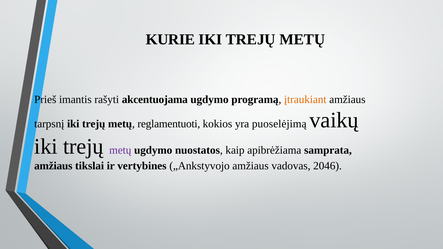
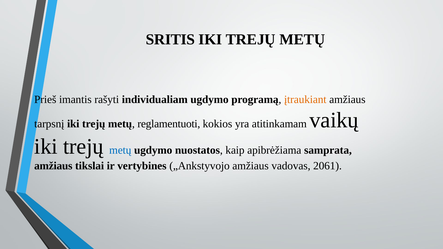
KURIE: KURIE -> SRITIS (170, 40)
akcentuojama: akcentuojama -> individualiam (155, 99)
puoselėjimą: puoselėjimą -> atitinkamam (279, 124)
metų colour: purple -> blue (120, 150)
2046: 2046 -> 2061 (328, 166)
